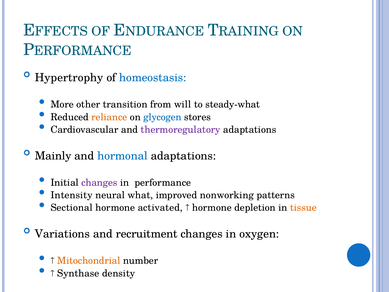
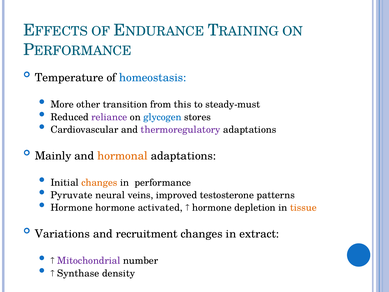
Hypertrophy: Hypertrophy -> Temperature (69, 78)
will: will -> this (183, 104)
steady-what: steady-what -> steady-must (233, 104)
reliance colour: orange -> purple (109, 117)
hormonal colour: blue -> orange (123, 156)
changes colour: purple -> orange (99, 182)
Intensity: Intensity -> Pyruvate (72, 195)
what: what -> veins (140, 195)
nonworking: nonworking -> testosterone (227, 195)
Sectional: Sectional -> Hormone (72, 208)
oxygen: oxygen -> extract (259, 234)
Mitochondrial colour: orange -> purple (89, 261)
